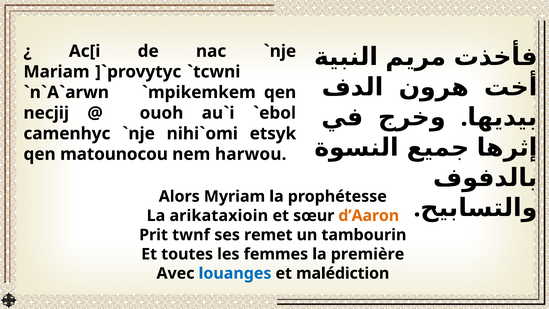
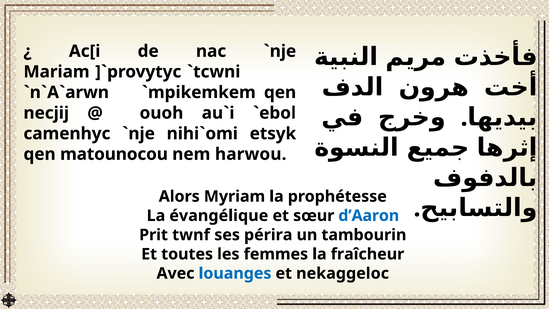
arikataxioin: arikataxioin -> évangélique (219, 216)
d’Aaron colour: orange -> blue (369, 216)
remet: remet -> périra (268, 235)
première: première -> fraîcheur (368, 254)
malédiction: malédiction -> nekaggeloc (343, 273)
